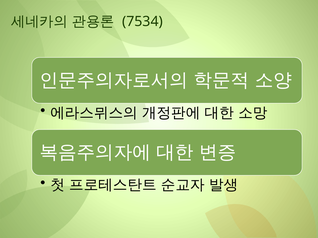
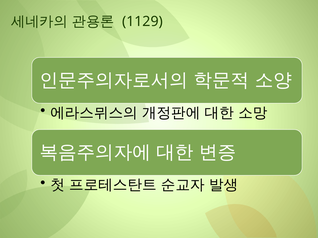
7534: 7534 -> 1129 (142, 22)
